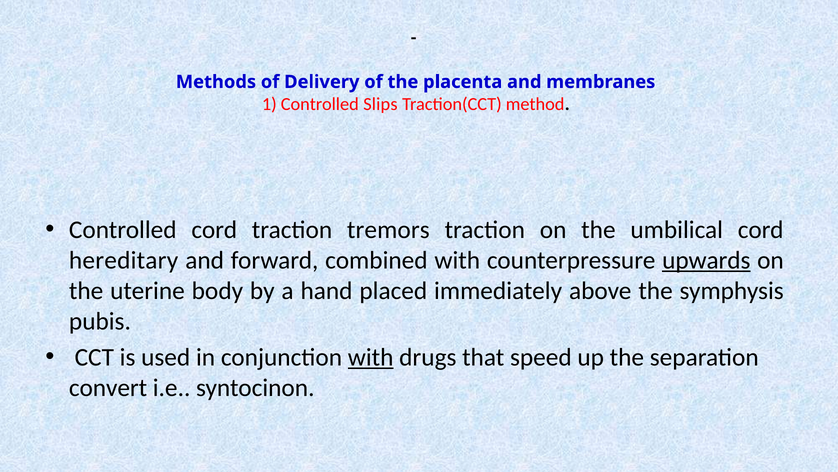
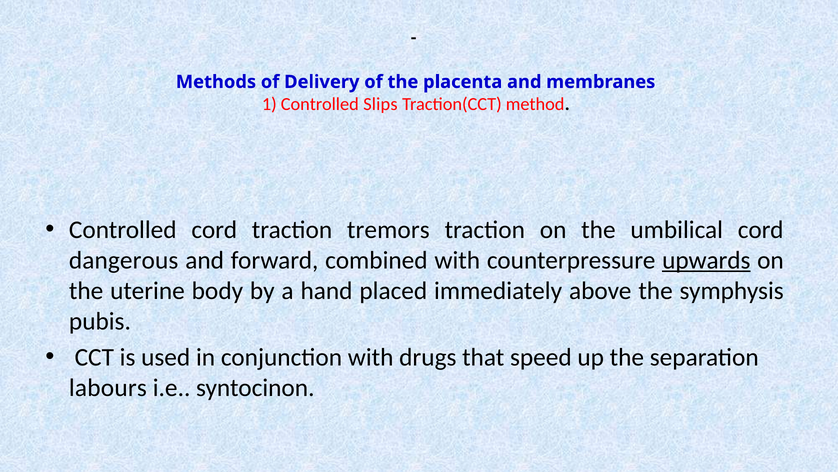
hereditary: hereditary -> dangerous (124, 260)
with underline: present -> none (371, 357)
convert: convert -> labours (108, 387)
